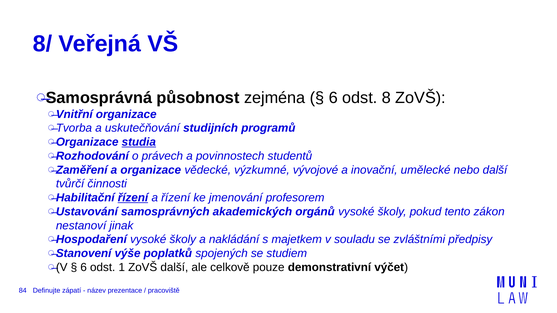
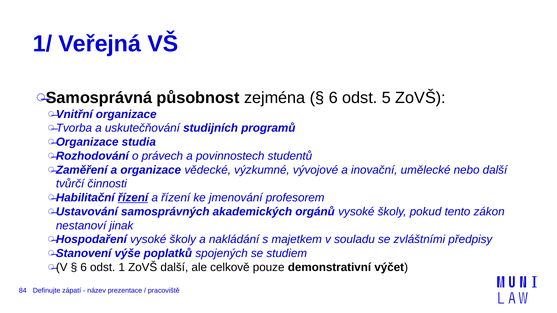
8/: 8/ -> 1/ (43, 44)
8: 8 -> 5 (386, 98)
studia underline: present -> none (139, 142)
